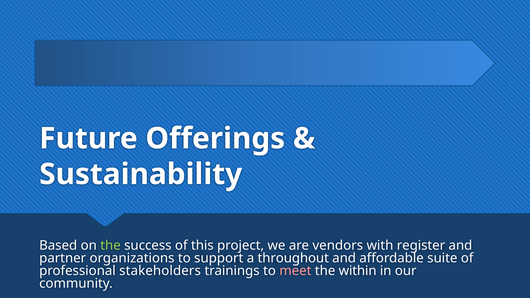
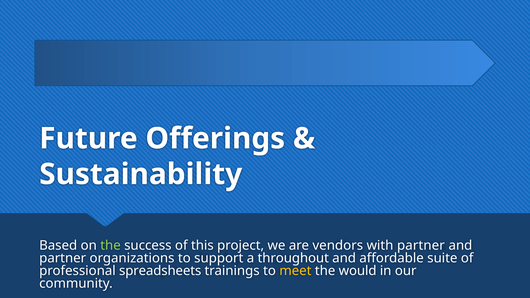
with register: register -> partner (421, 245)
stakeholders: stakeholders -> spreadsheets (160, 271)
meet colour: pink -> yellow (295, 271)
within: within -> would (358, 271)
